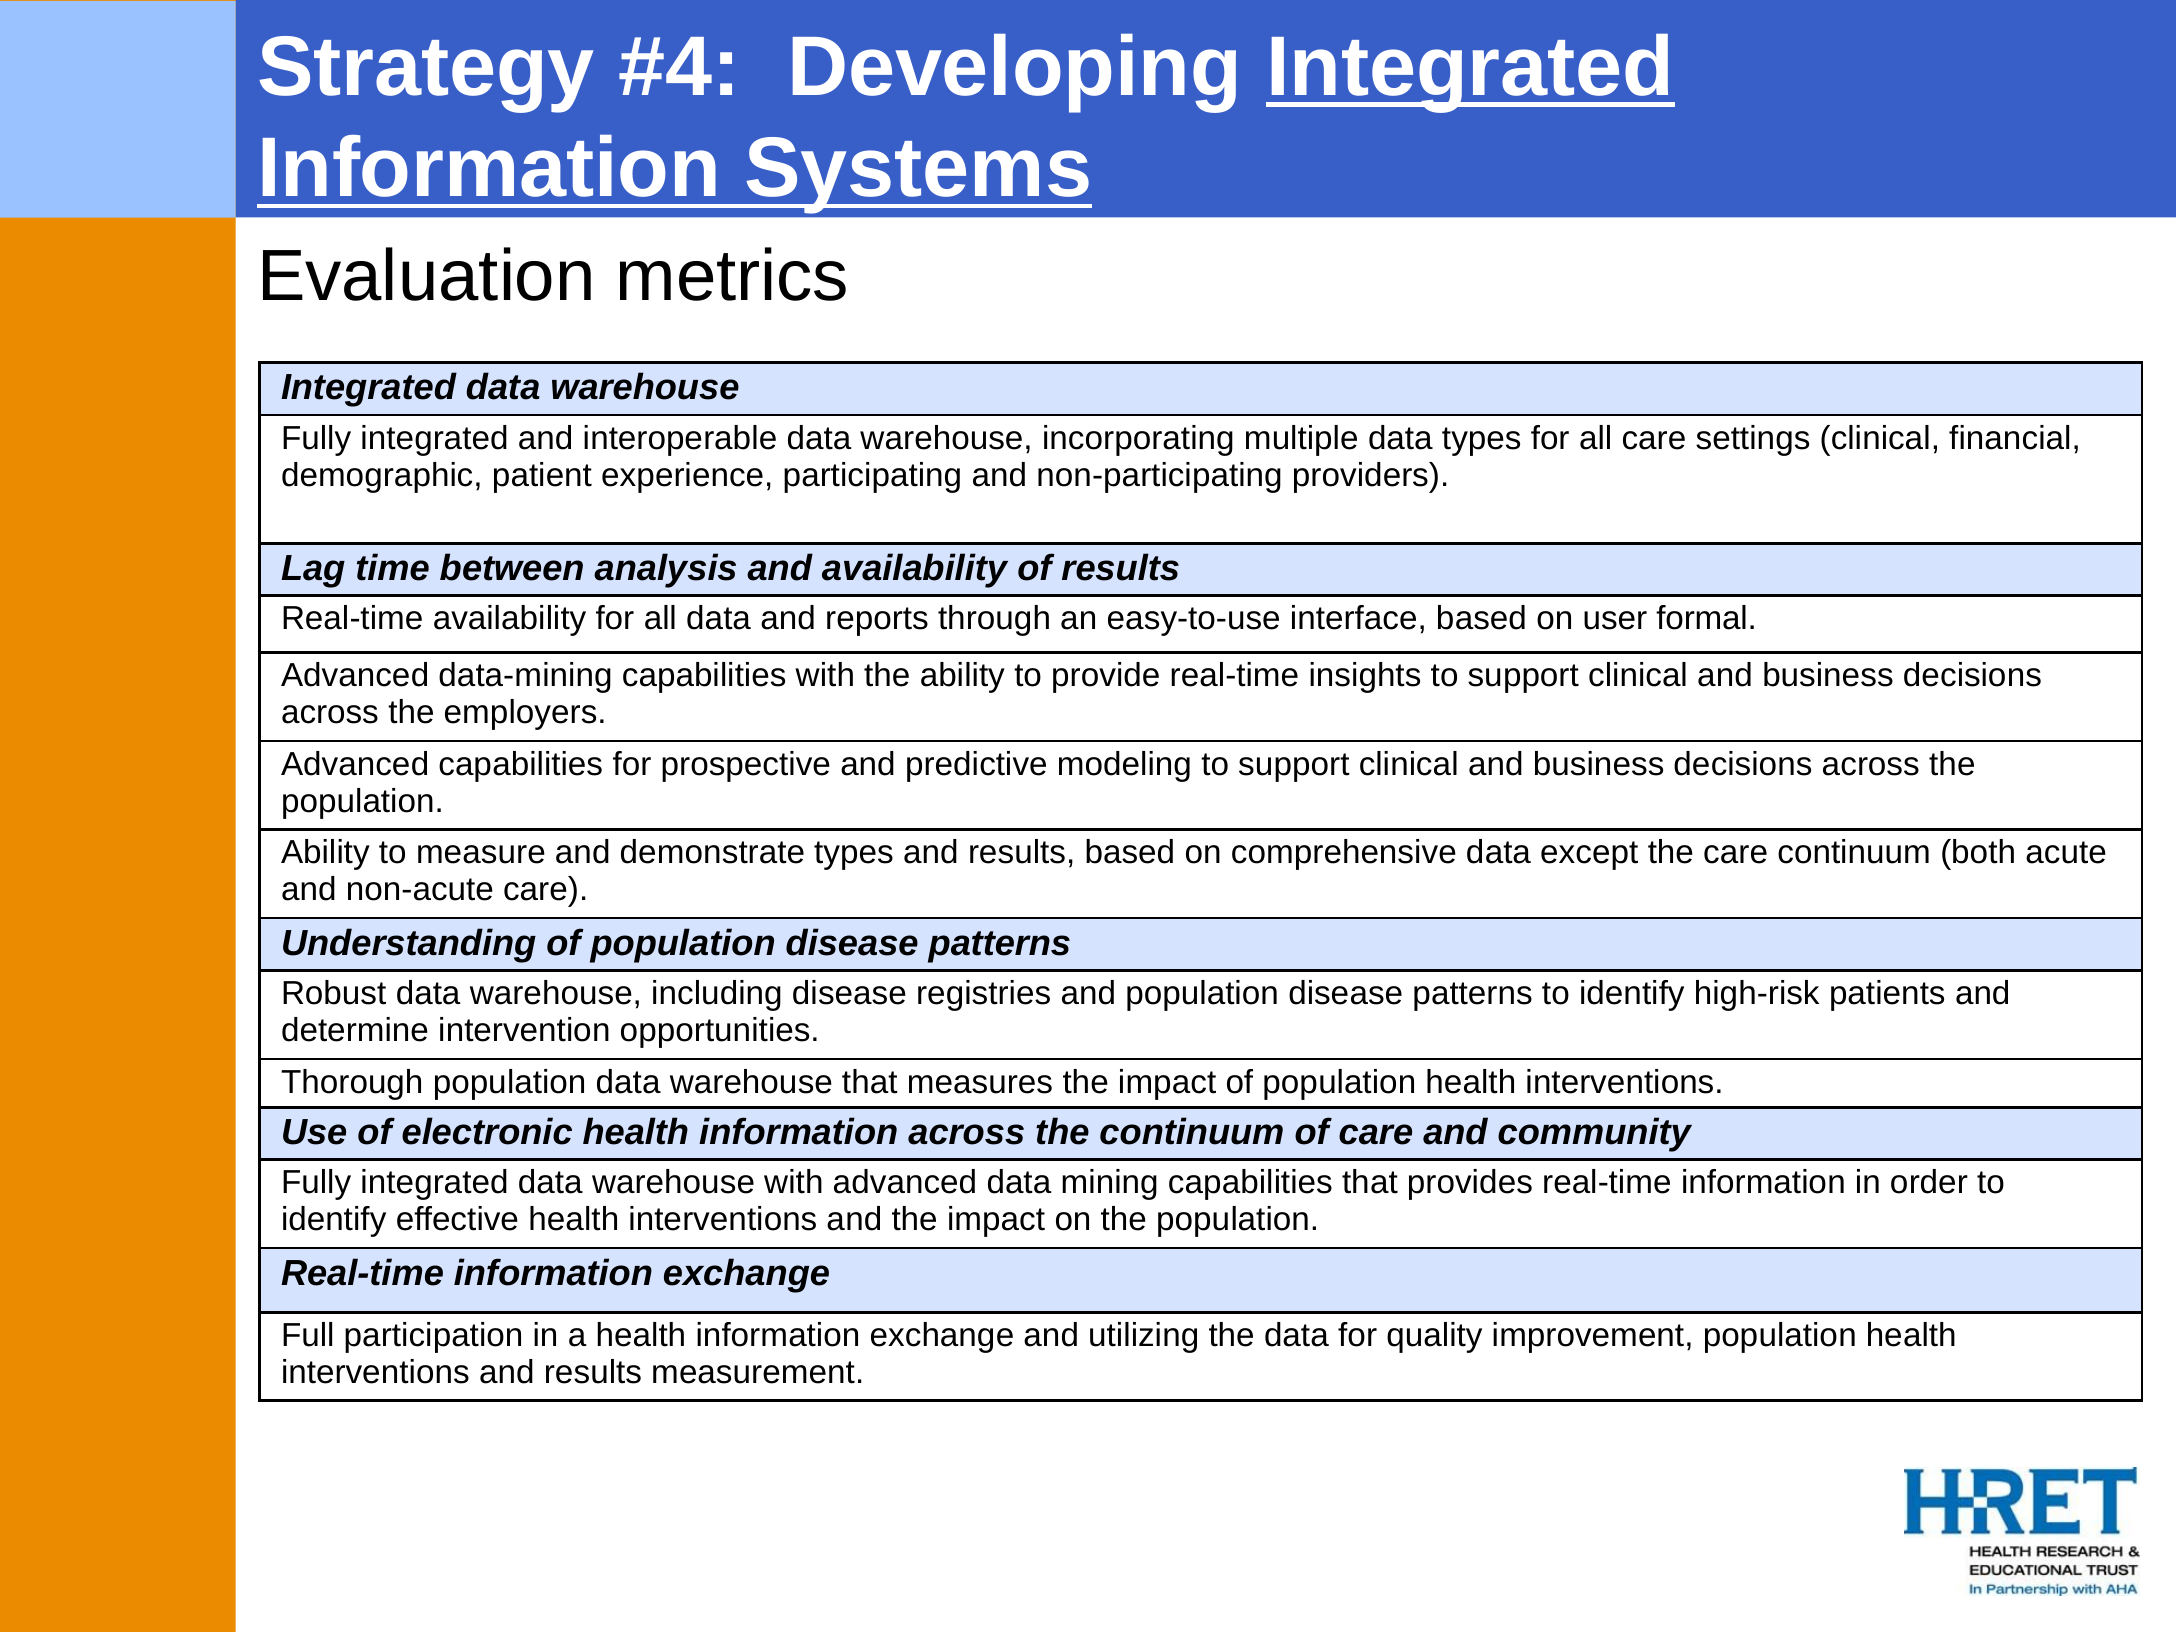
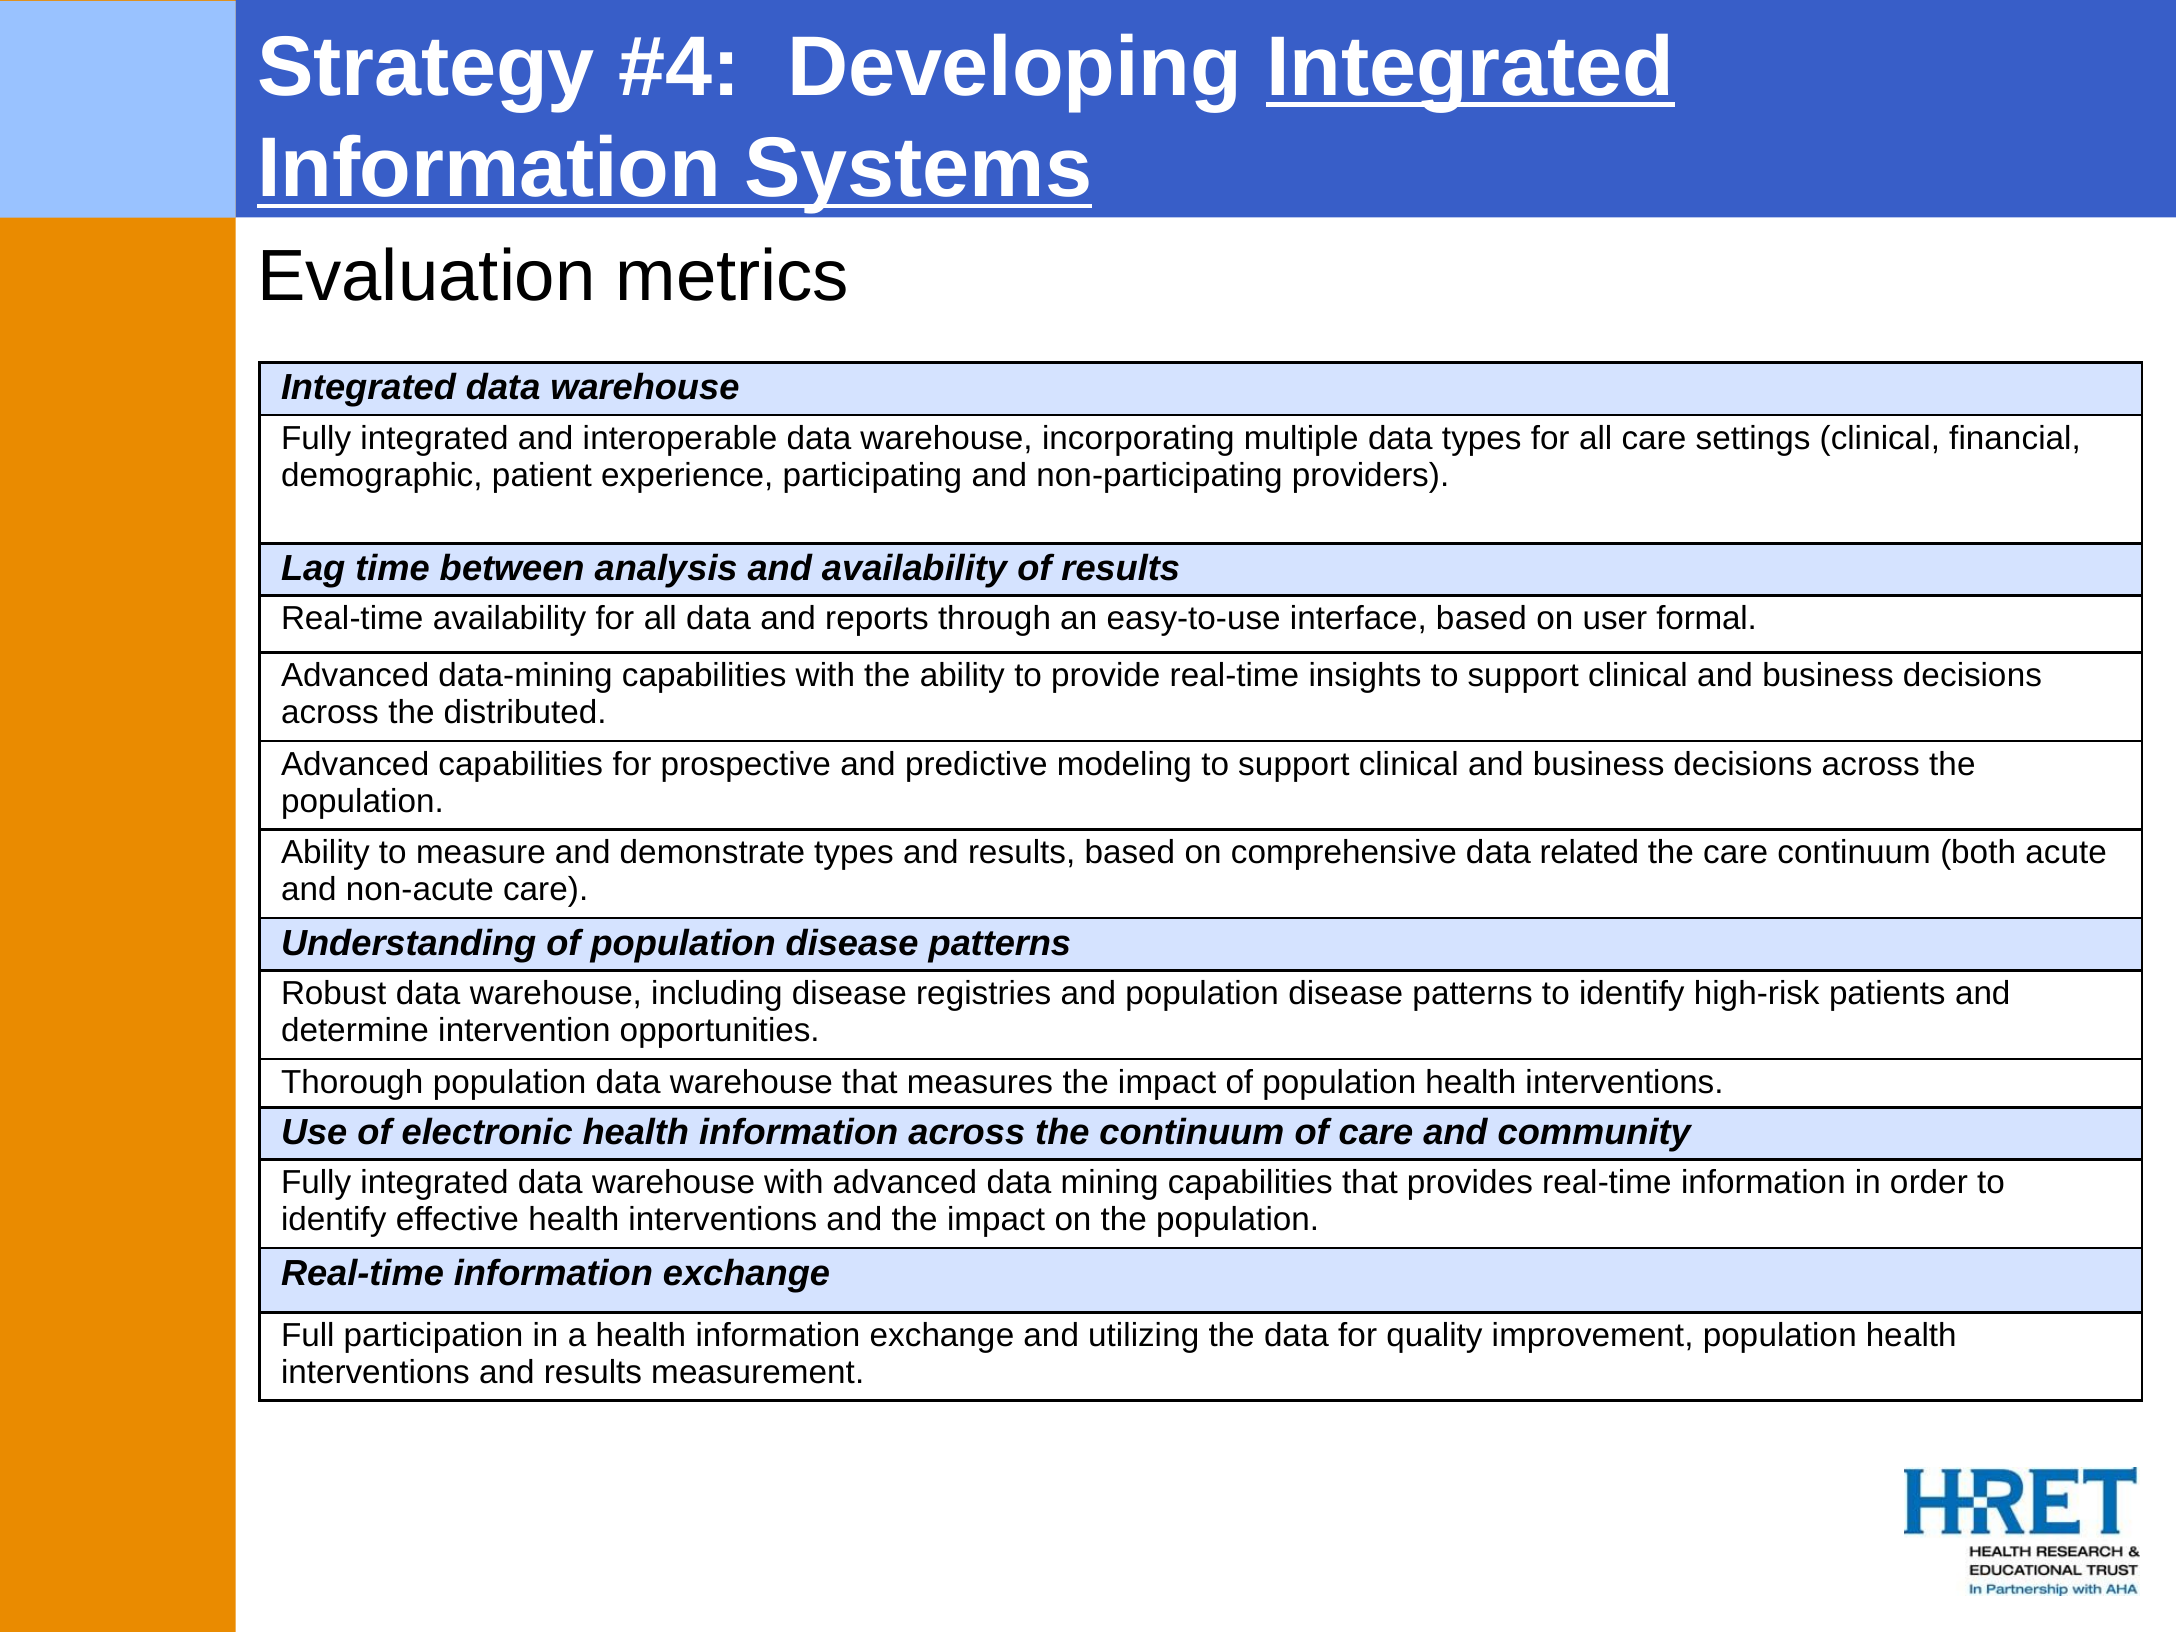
employers: employers -> distributed (525, 713)
except: except -> related (1589, 853)
